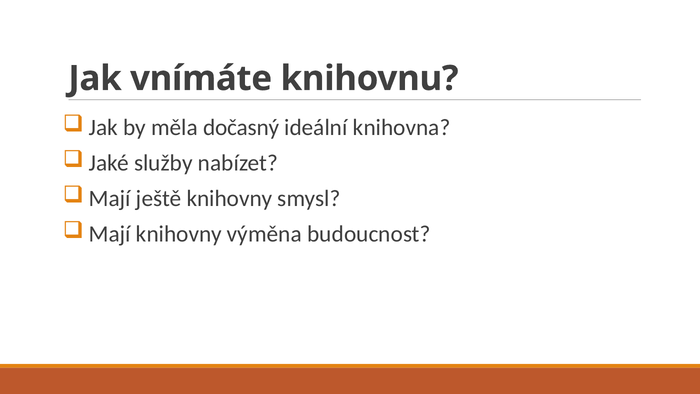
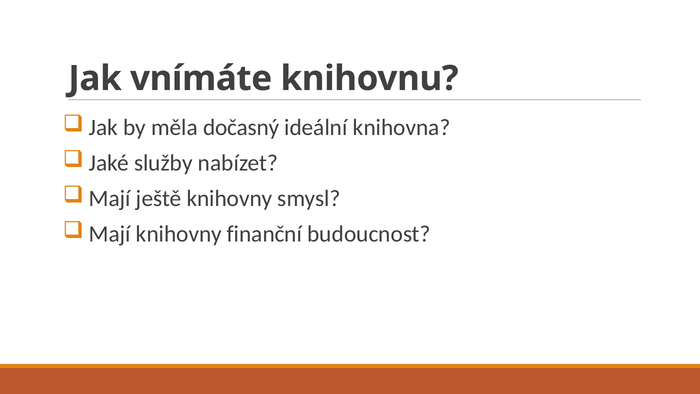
výměna: výměna -> finanční (264, 234)
